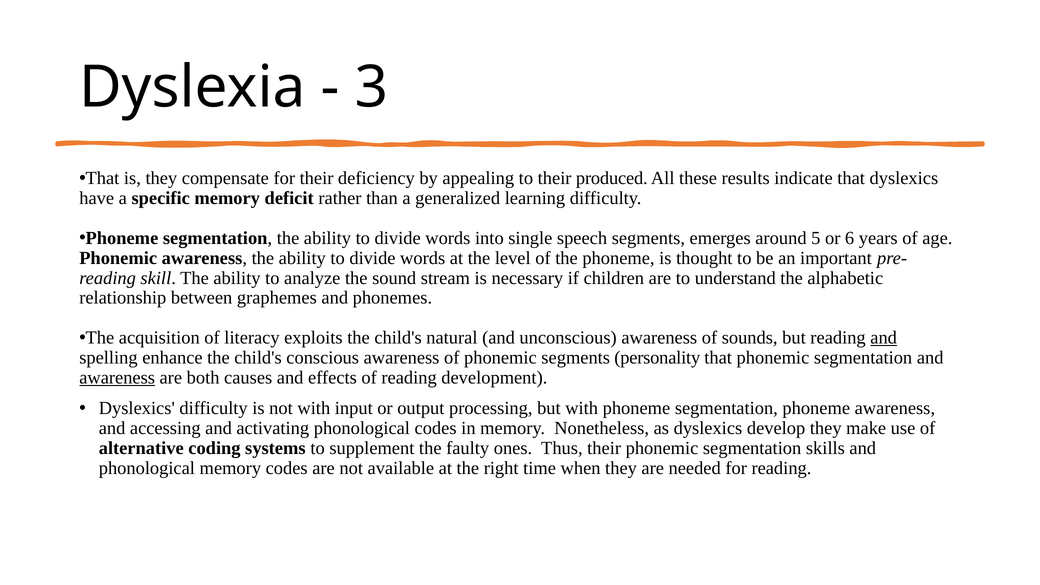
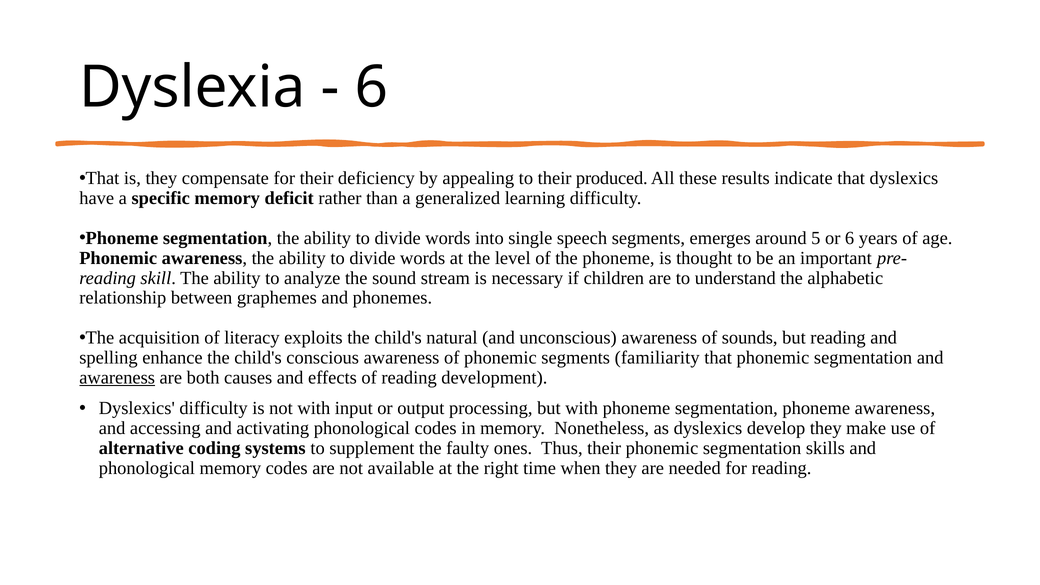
3: 3 -> 6 (371, 87)
and underline: present -> none (884, 338)
personality: personality -> familiarity (657, 358)
